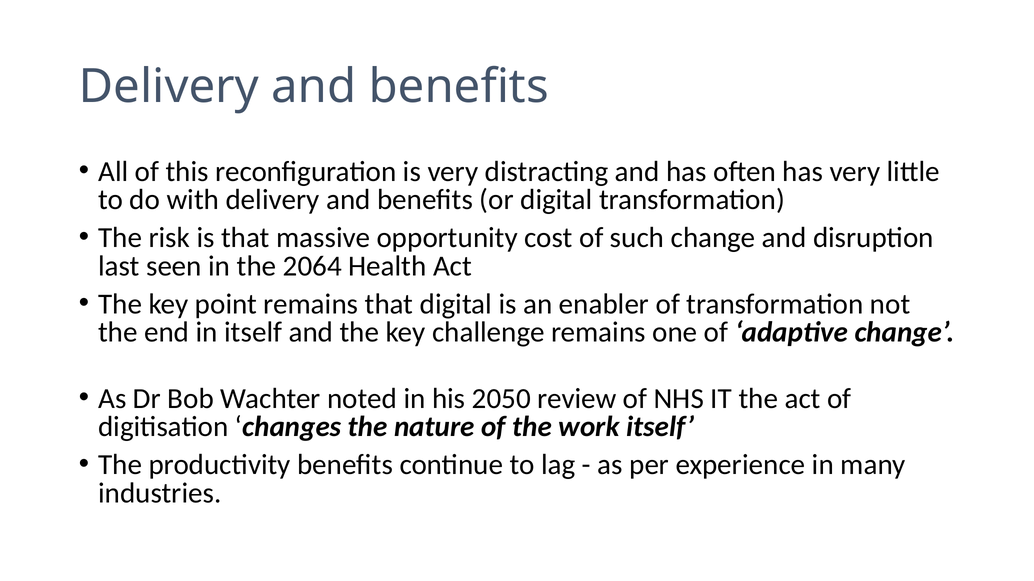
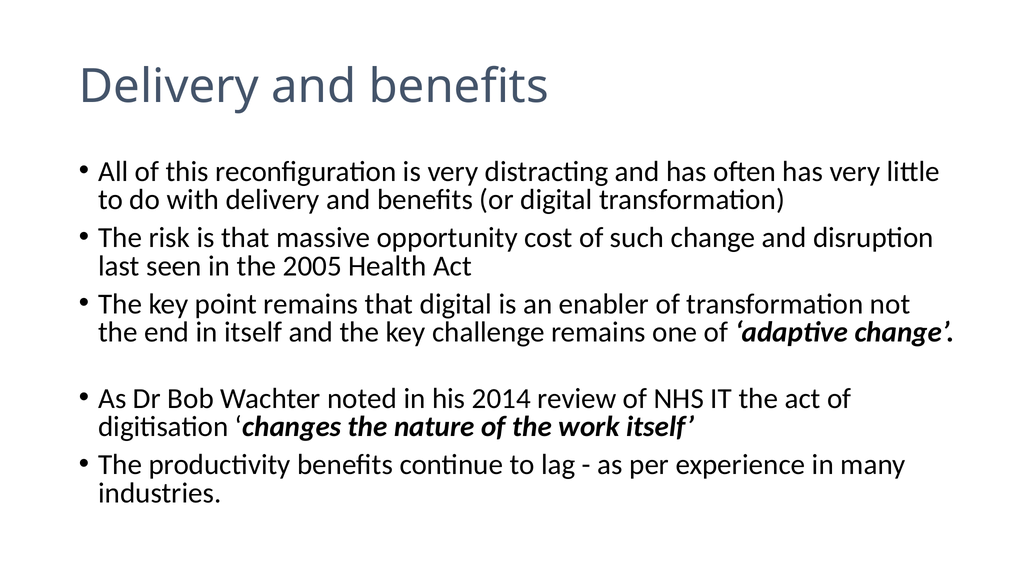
2064: 2064 -> 2005 (312, 266)
2050: 2050 -> 2014 (501, 399)
